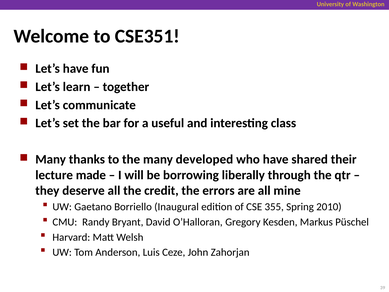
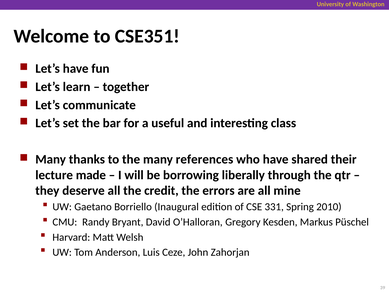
developed: developed -> references (204, 159)
355: 355 -> 331 (274, 207)
